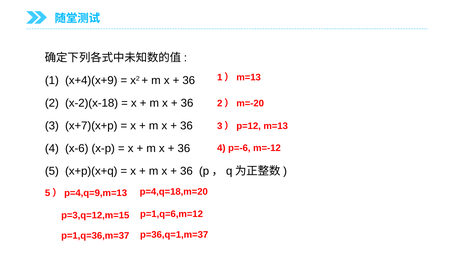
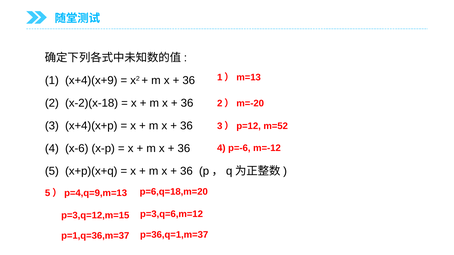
x+7)(x+p: x+7)(x+p -> x+4)(x+p (91, 126)
m=13: m=13 -> m=52 (276, 126)
p=4,q=18,m=20: p=4,q=18,m=20 -> p=6,q=18,m=20 (174, 192)
p=1,q=6,m=12: p=1,q=6,m=12 -> p=3,q=6,m=12 (172, 214)
